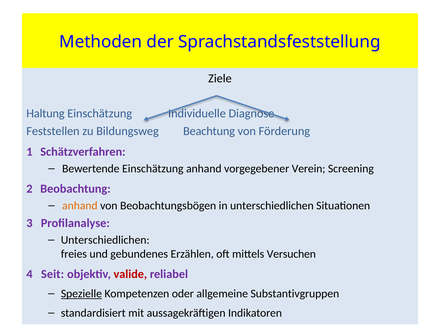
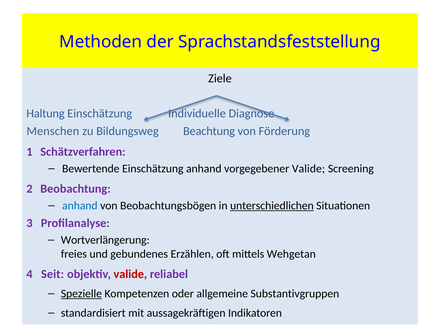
Feststellen: Feststellen -> Menschen (53, 131)
vorgegebener Verein: Verein -> Valide (308, 169)
anhand colour: orange -> blue (80, 206)
unterschiedlichen underline: none -> present (272, 206)
Unterschiedlichen: Unterschiedlichen -> Wortverlängerung (105, 240)
Versuchen: Versuchen -> Wehgetan (291, 254)
